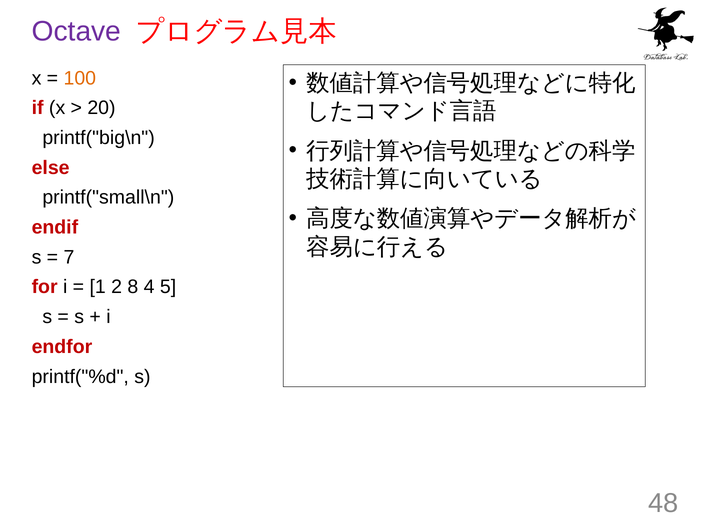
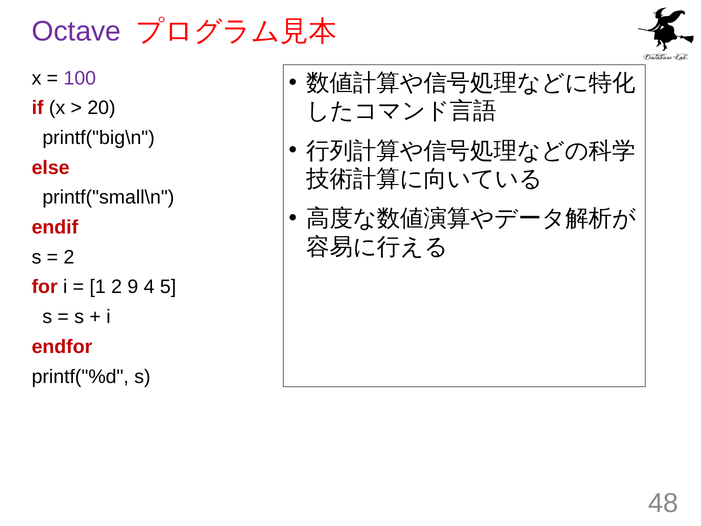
100 colour: orange -> purple (80, 78)
7: 7 -> 2 (69, 257)
8: 8 -> 9 (133, 287)
